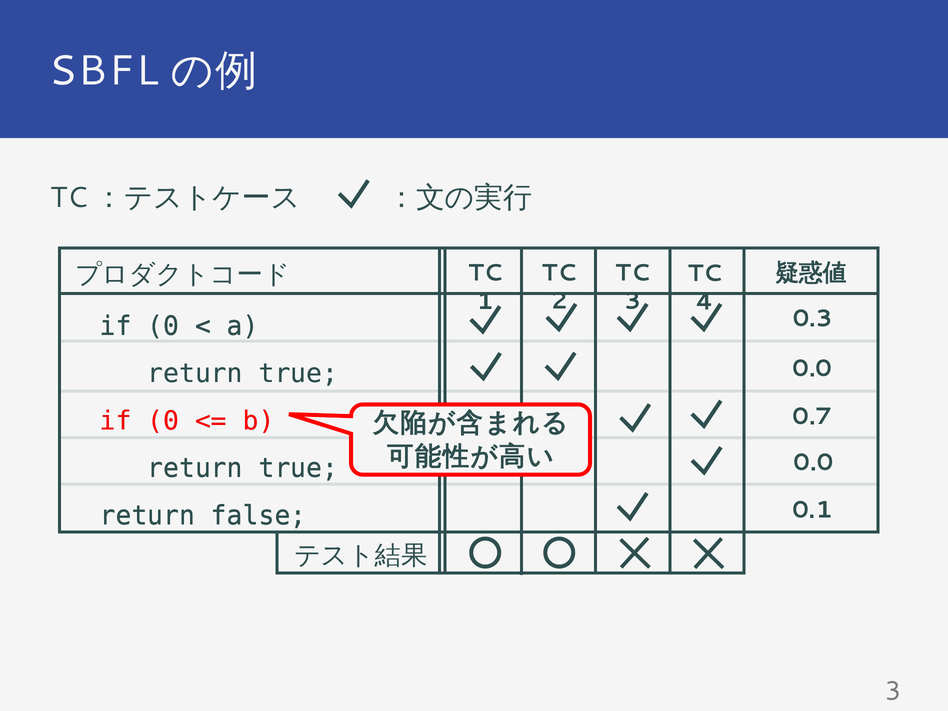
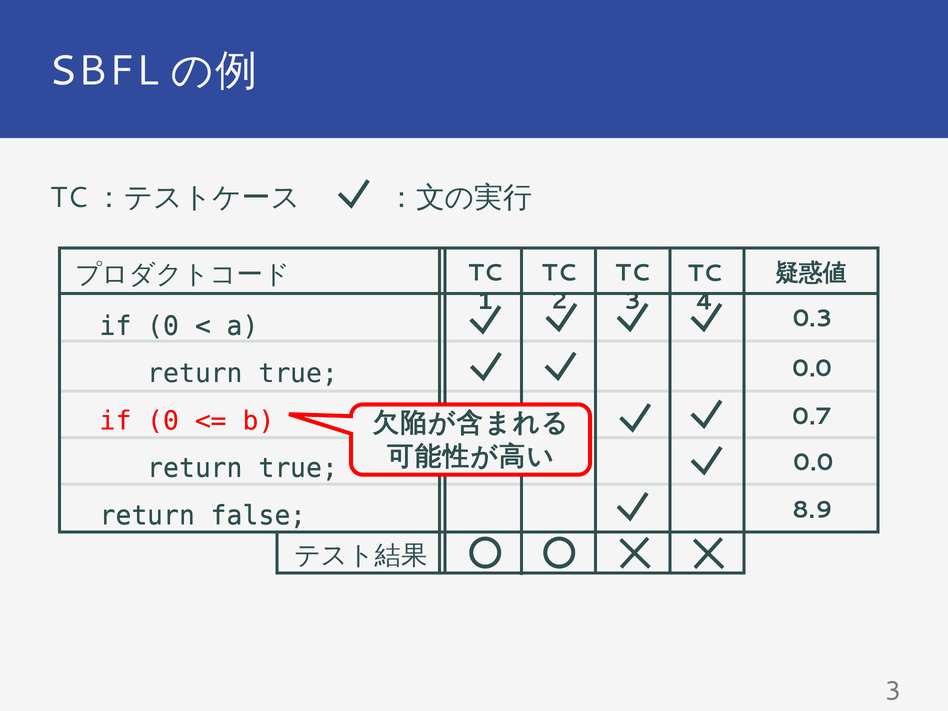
0.1: 0.1 -> 8.9 (812, 510)
